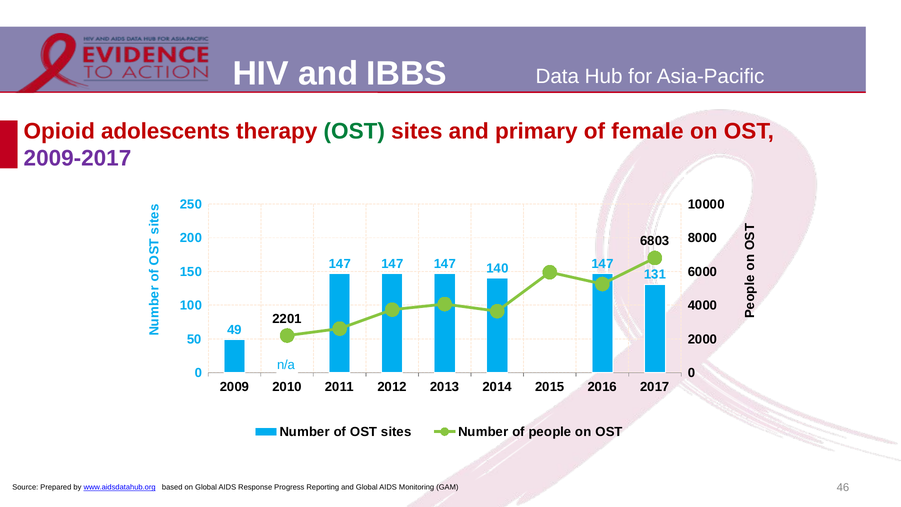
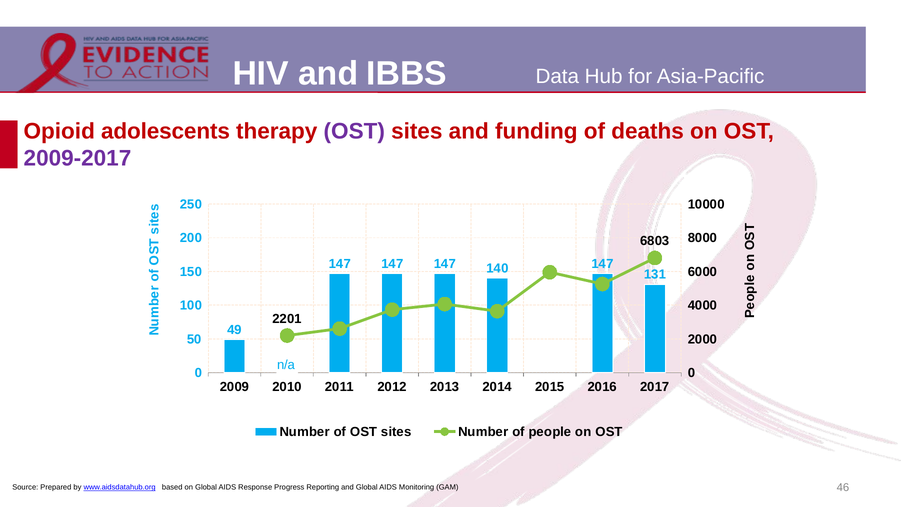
OST colour: green -> purple (354, 131)
primary: primary -> funding (536, 131)
female: female -> deaths (648, 131)
